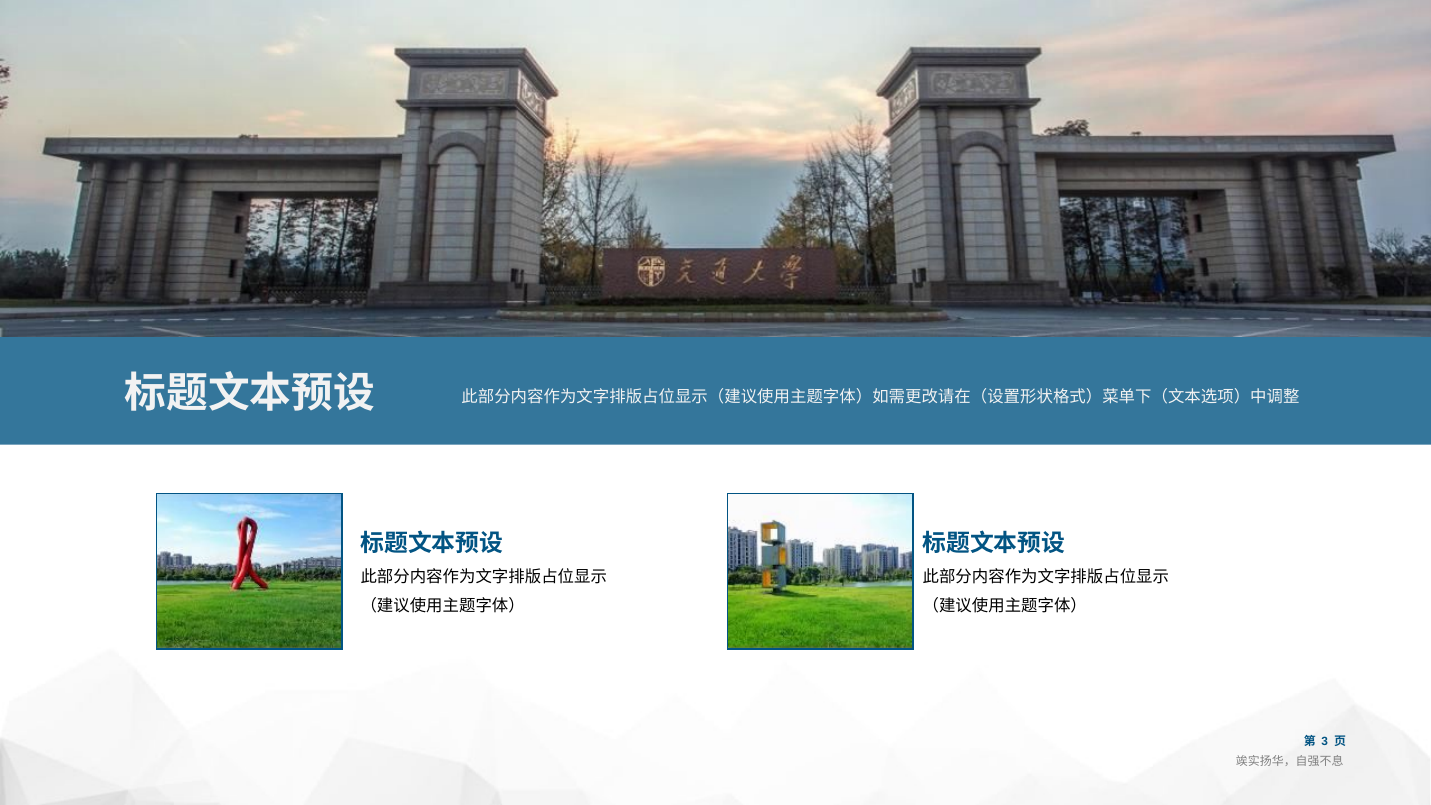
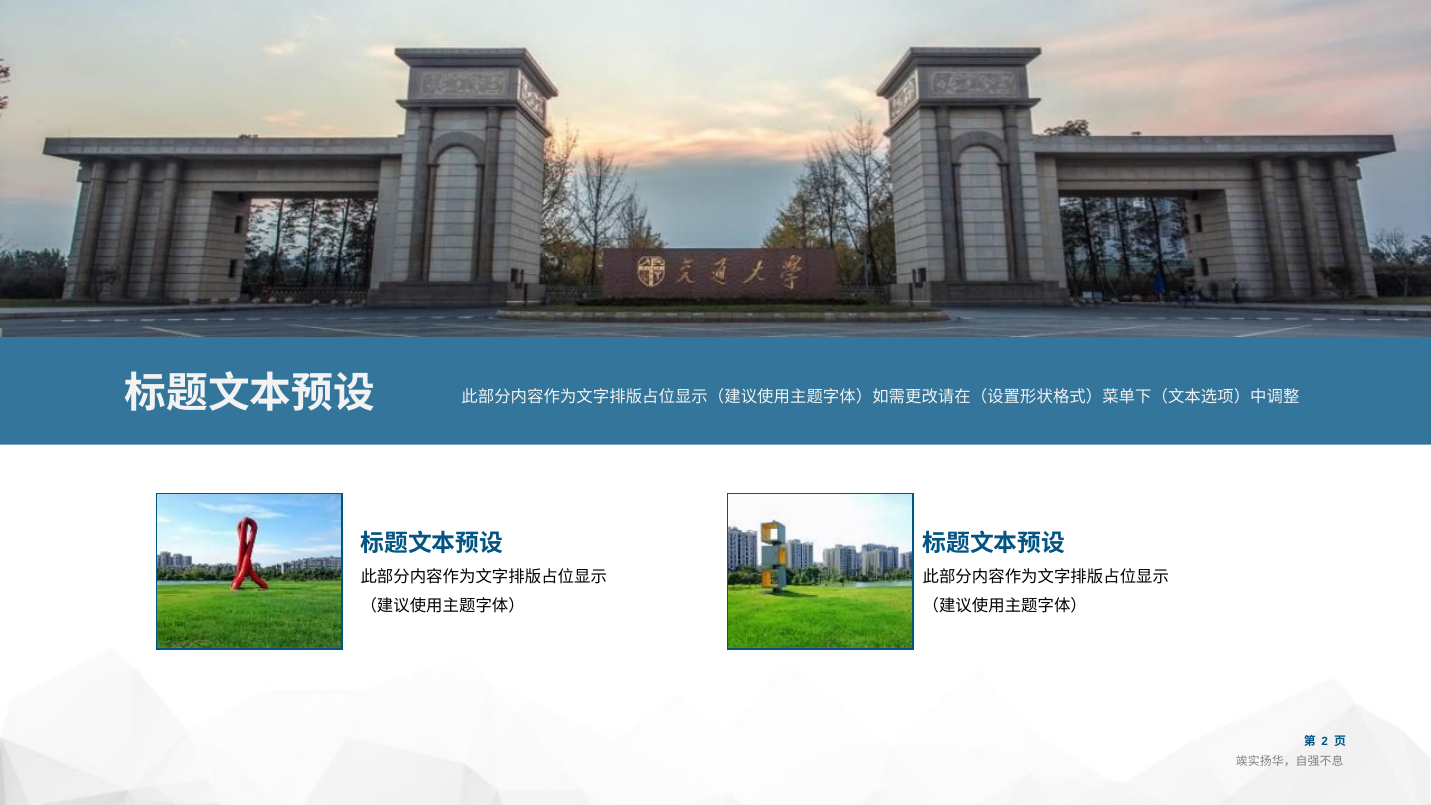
3: 3 -> 2 (1325, 742)
